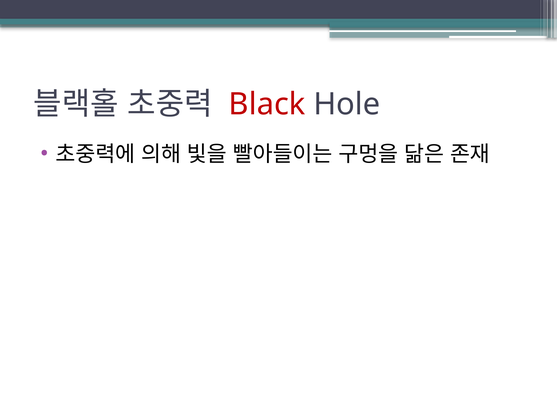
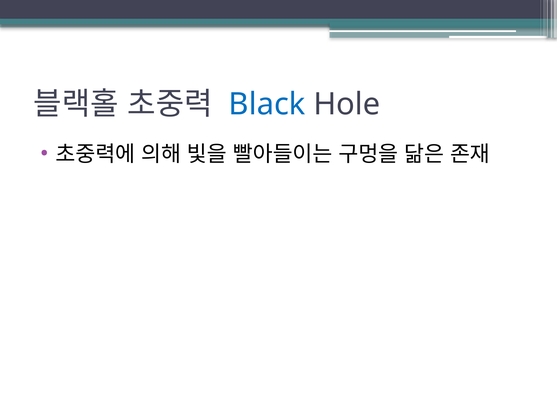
Black colour: red -> blue (267, 104)
